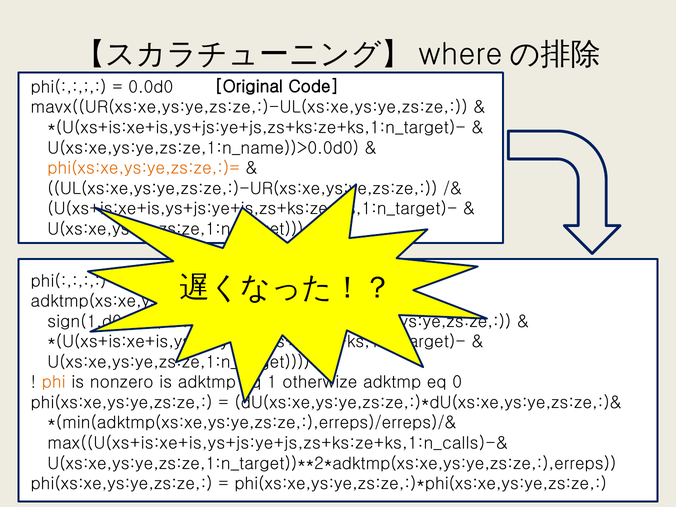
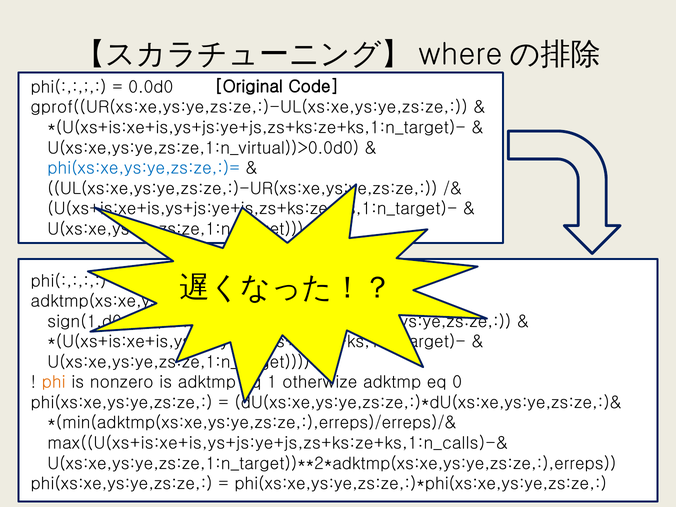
mavx((UR(xs:xe,ys:ye,zs:ze,:)-UL(xs:xe,ys:ye,zs:ze: mavx((UR(xs:xe,ys:ye,zs:ze,:)-UL(xs:xe,ys:ye,zs:ze -> gprof((UR(xs:xe,ys:ye,zs:ze,:)-UL(xs:xe,ys:ye,zs:ze (249, 107)
U(xs:xe,ys:ye,zs:ze,1:n_name))>0.0d0: U(xs:xe,ys:ye,zs:ze,1:n_name))>0.0d0 -> U(xs:xe,ys:ye,zs:ze,1:n_virtual))>0.0d0 (203, 148)
phi(xs:xe,ys:ye,zs:ze,:)= colour: orange -> blue (144, 168)
